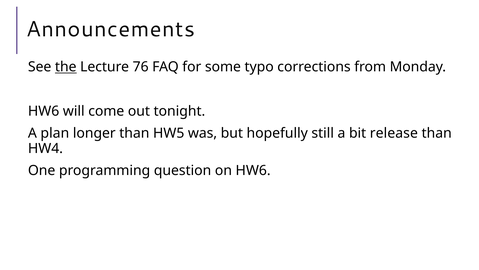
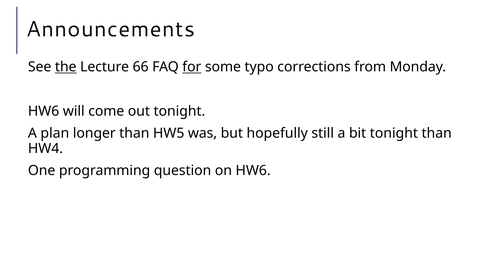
76: 76 -> 66 (141, 67)
for underline: none -> present (192, 67)
bit release: release -> tonight (394, 133)
